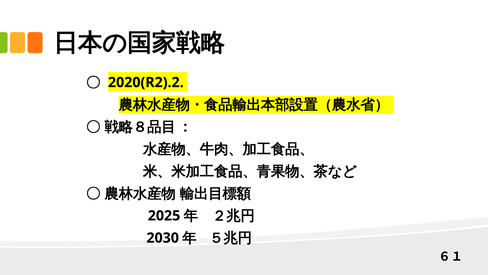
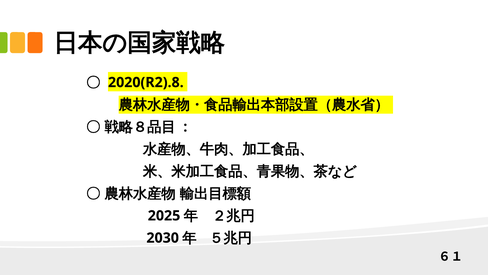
2020(R2).2: 2020(R2).2 -> 2020(R2).8 (146, 82)
